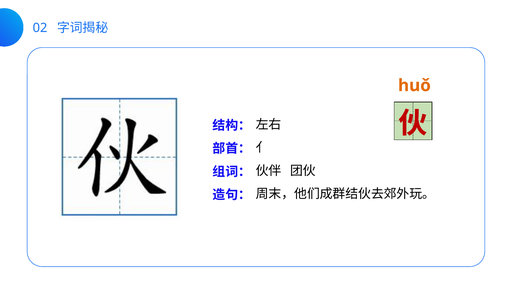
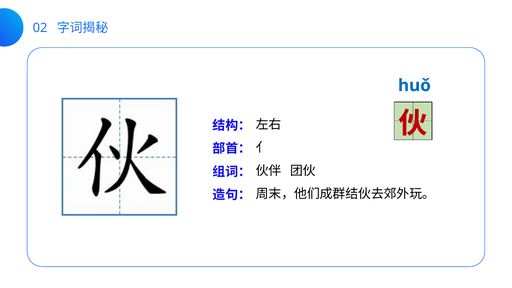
huǒ colour: orange -> blue (414, 85)
